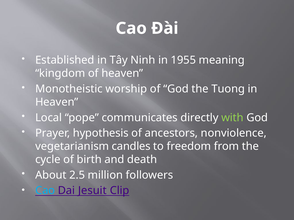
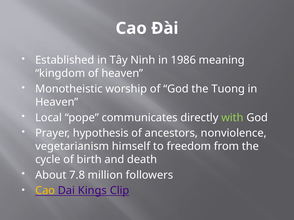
1955: 1955 -> 1986 (183, 60)
candles: candles -> himself (131, 147)
2.5: 2.5 -> 7.8 (77, 175)
Cao colour: light blue -> yellow (45, 191)
Jesuit: Jesuit -> Kings (92, 191)
